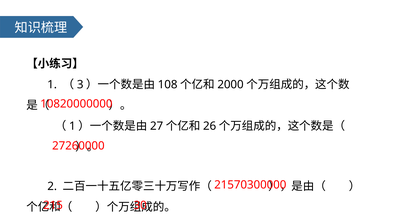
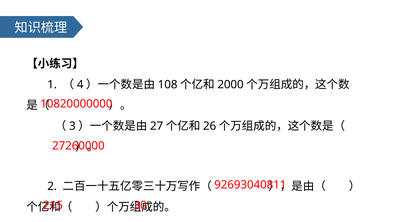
3: 3 -> 4 (80, 84)
1: 1 -> 3 (72, 126)
21570300000: 21570300000 -> 92693040811 (250, 185)
